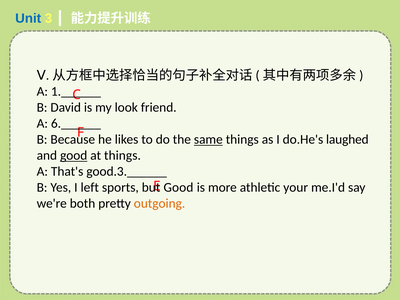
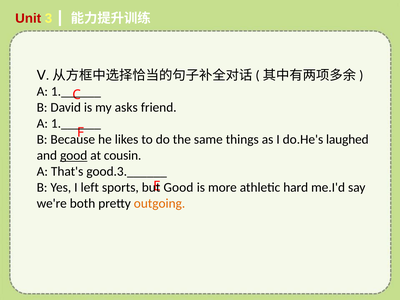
Unit colour: blue -> red (28, 19)
look: look -> asks (126, 108)
6.______: 6.______ -> 1.______ (76, 124)
same underline: present -> none (208, 140)
at things: things -> cousin (123, 156)
your: your -> hard (296, 188)
